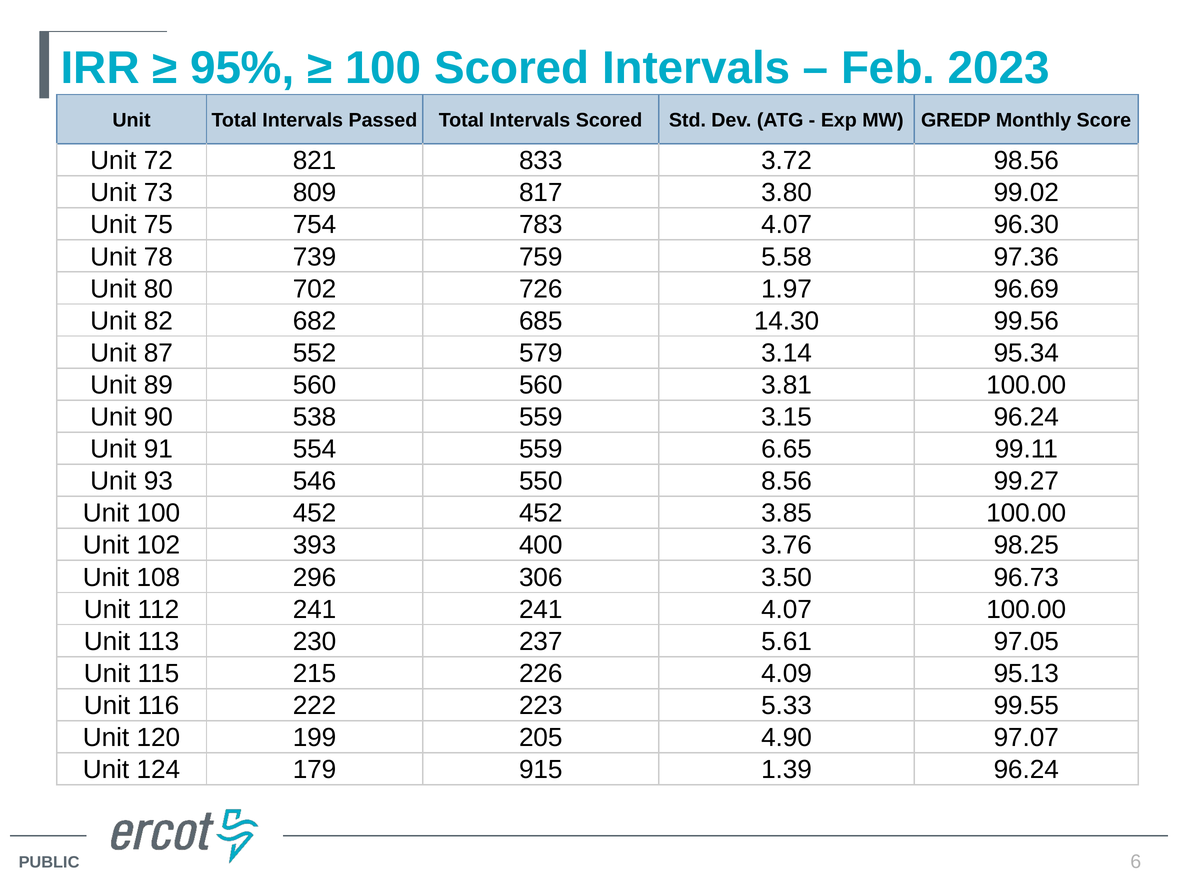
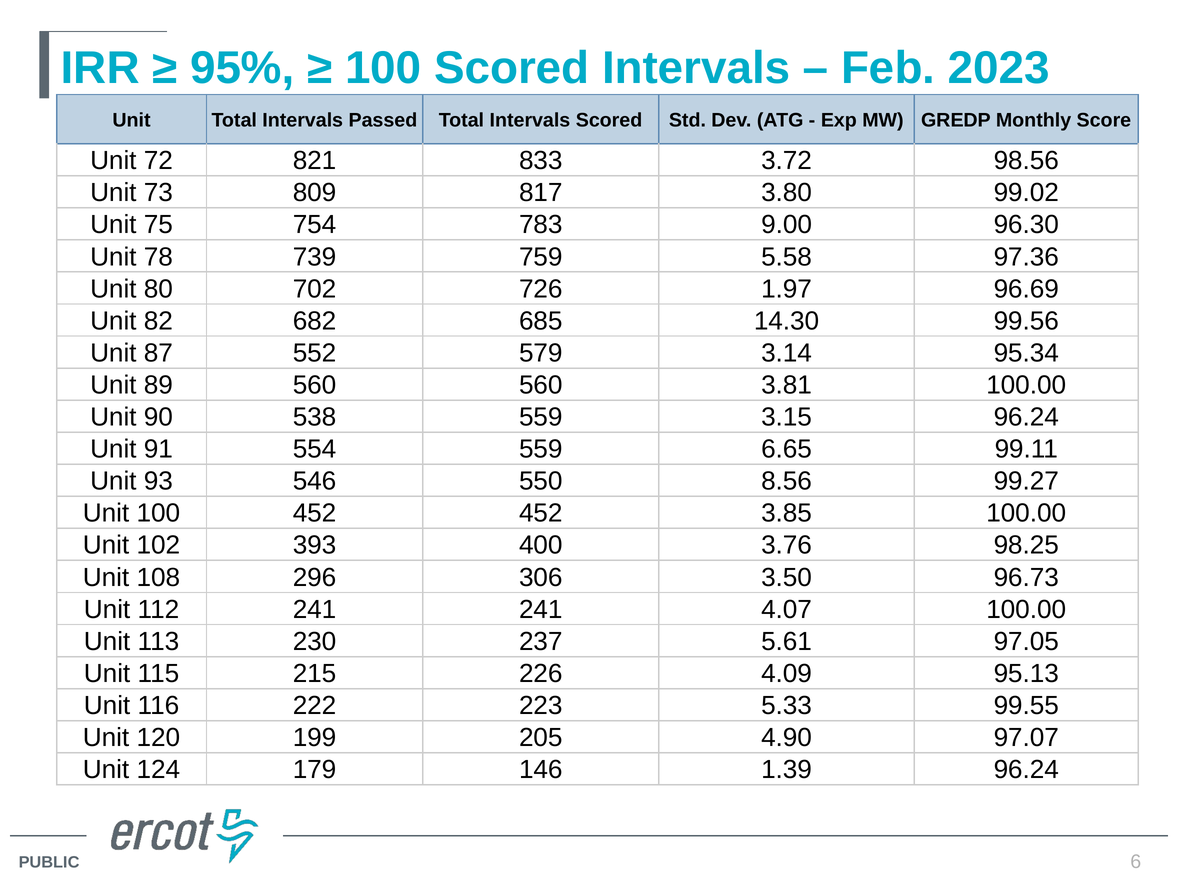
783 4.07: 4.07 -> 9.00 (787, 225)
915: 915 -> 146 (541, 770)
